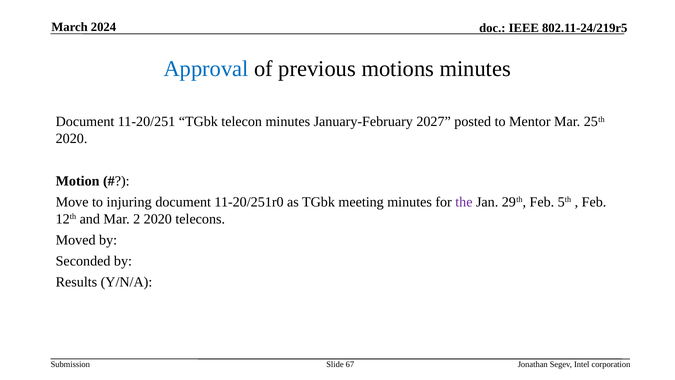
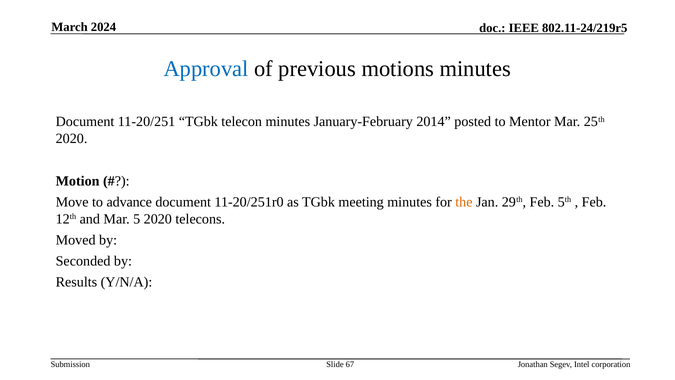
2027: 2027 -> 2014 (434, 122)
injuring: injuring -> advance (129, 202)
the colour: purple -> orange (464, 202)
2: 2 -> 5 (137, 219)
